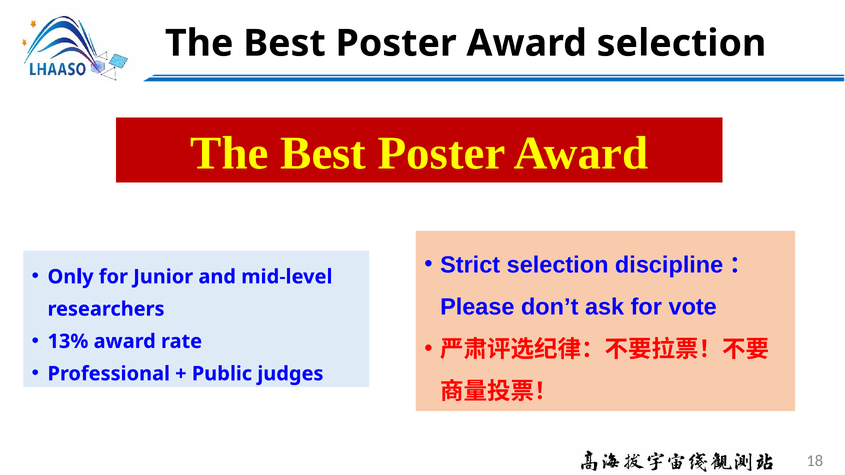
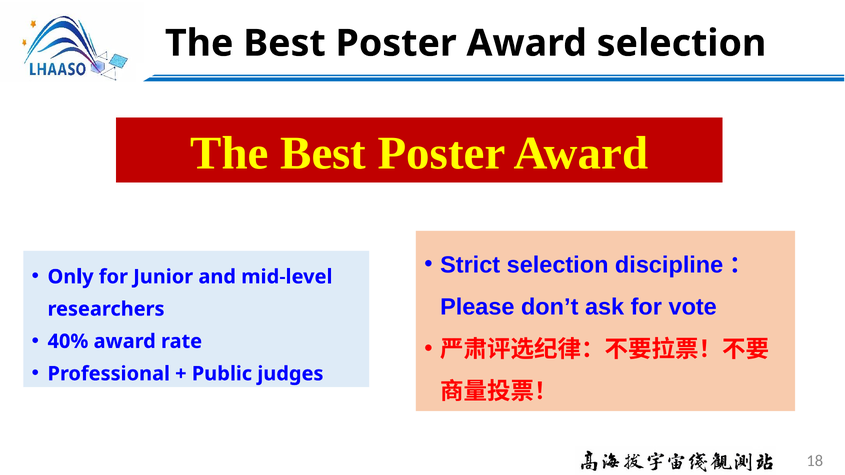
13%: 13% -> 40% (68, 342)
